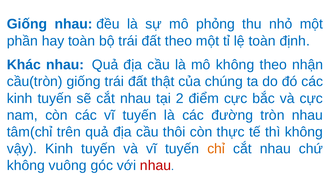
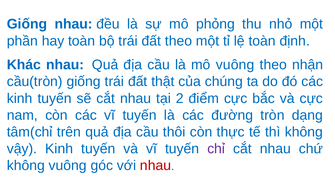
mô không: không -> vuông (235, 65)
tròn nhau: nhau -> dạng (307, 115)
chỉ colour: orange -> purple (216, 148)
